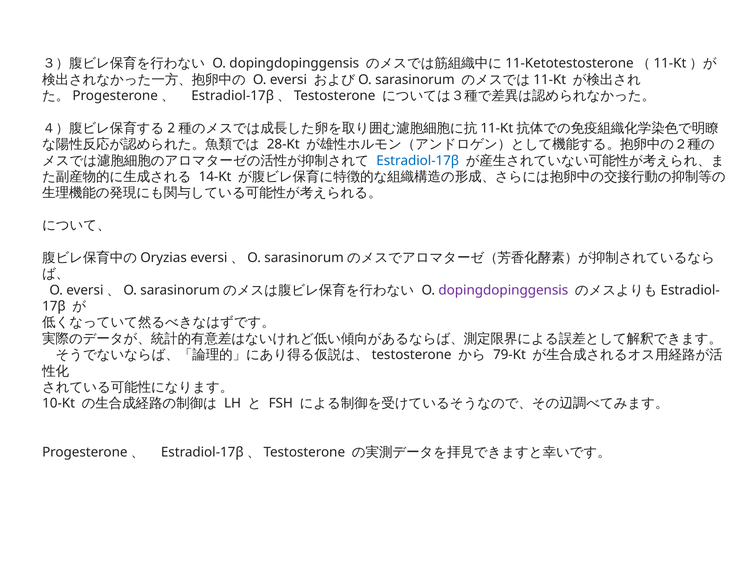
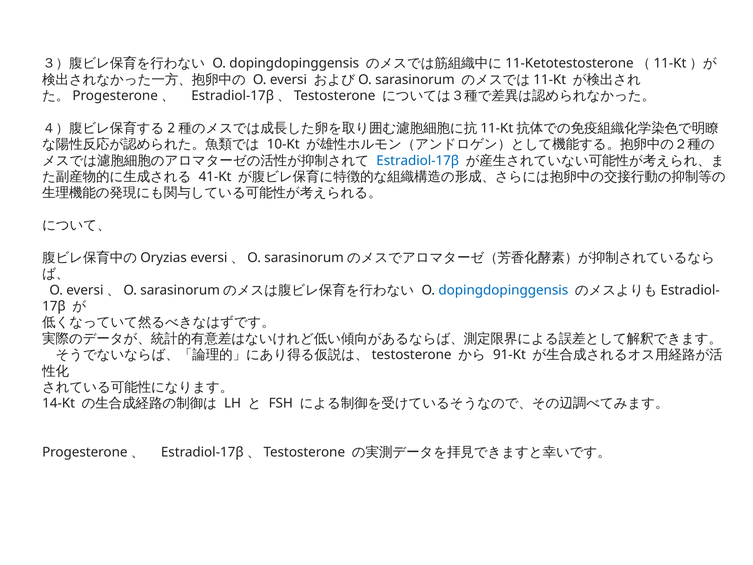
28-Kt: 28-Kt -> 10-Kt (283, 144)
14-Kt: 14-Kt -> 41-Kt (215, 177)
dopingdopinggensis colour: purple -> blue (503, 290)
79-Kt: 79-Kt -> 91-Kt (509, 355)
10-Kt: 10-Kt -> 14-Kt (59, 403)
